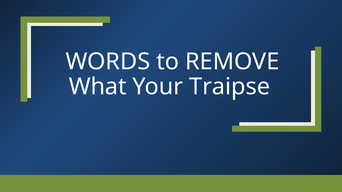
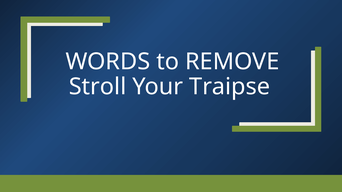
What: What -> Stroll (98, 87)
